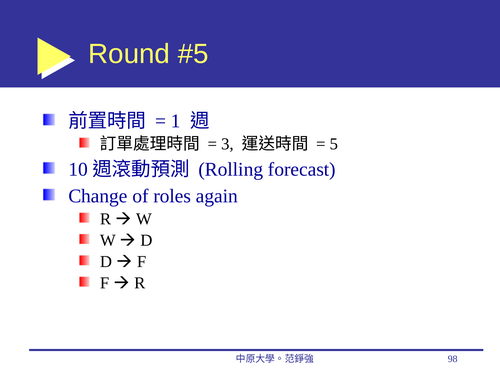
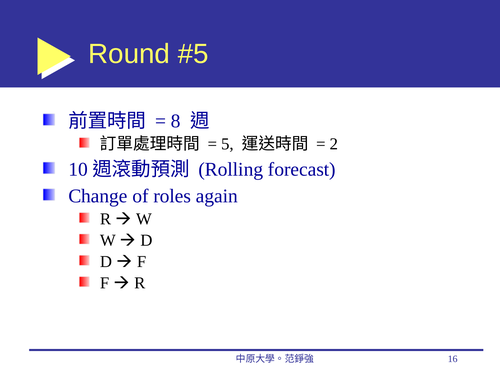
1: 1 -> 8 (176, 121)
3: 3 -> 5 (227, 144)
5: 5 -> 2 (334, 144)
98: 98 -> 16 (453, 359)
